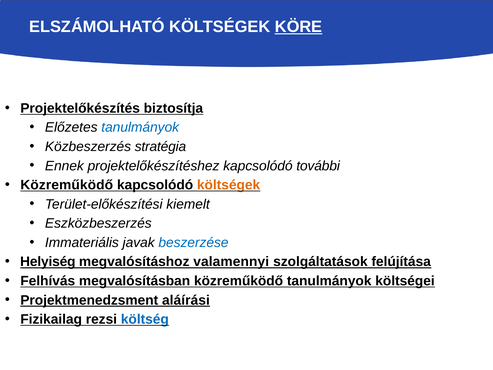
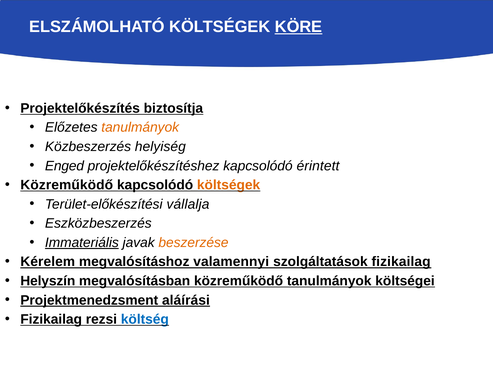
tanulmányok colour: blue -> orange (140, 127)
stratégia: stratégia -> helyiség (160, 147)
Ennek: Ennek -> Enged (64, 166)
további: további -> érintett (318, 166)
kiemelt: kiemelt -> vállalja (188, 204)
Immateriális underline: none -> present (82, 242)
beszerzése colour: blue -> orange (193, 242)
Helyiség: Helyiség -> Kérelem (48, 262)
szolgáltatások felújítása: felújítása -> fizikailag (401, 262)
Felhívás: Felhívás -> Helyszín (48, 281)
